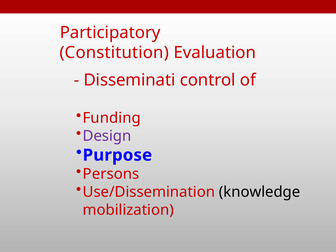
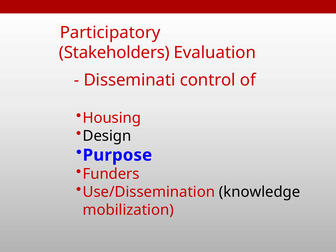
Constitution: Constitution -> Stakeholders (114, 53)
Funding: Funding -> Housing (112, 118)
Design colour: purple -> black (107, 136)
Persons: Persons -> Funders (111, 174)
